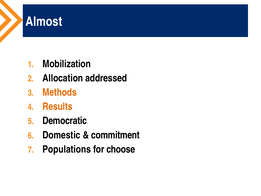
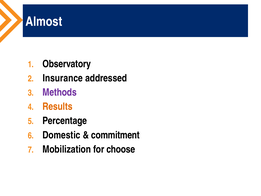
Mobilization: Mobilization -> Observatory (67, 64)
Allocation: Allocation -> Insurance (63, 78)
Methods colour: orange -> purple (60, 92)
Democratic: Democratic -> Percentage (65, 121)
Populations: Populations -> Mobilization (67, 149)
